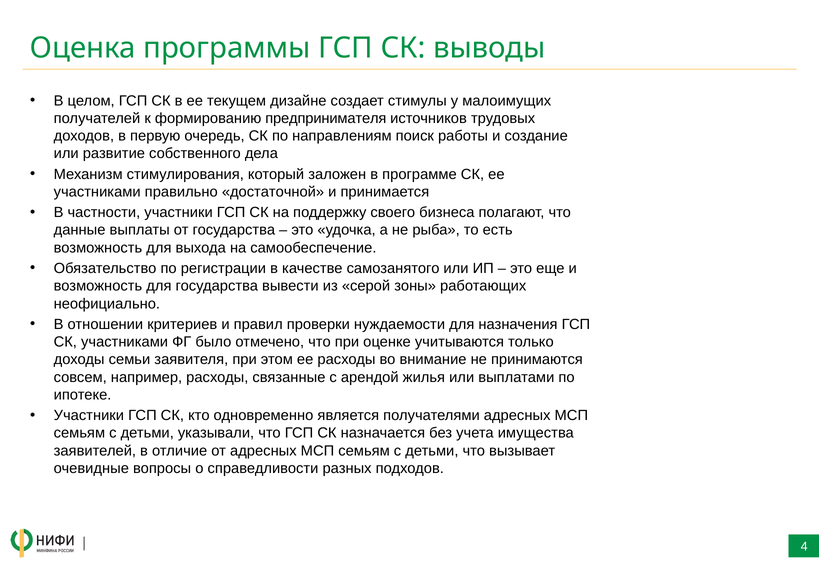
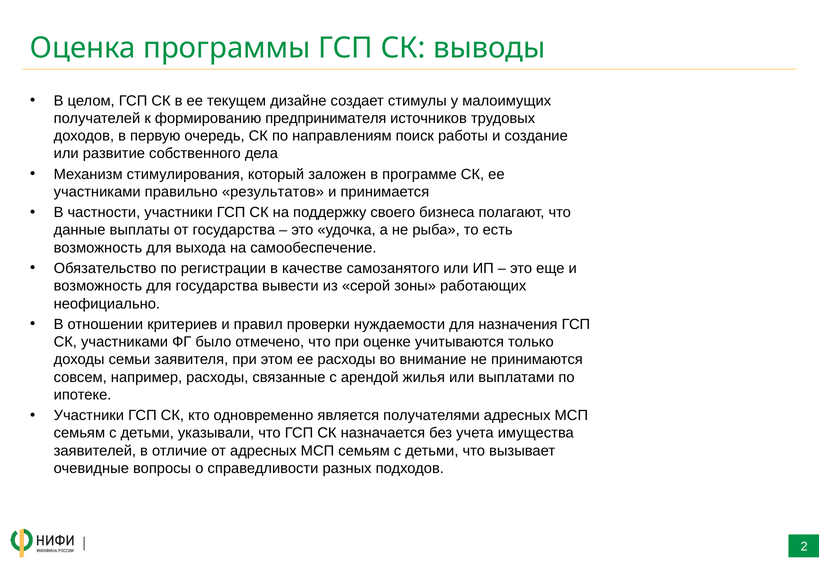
достаточной: достаточной -> результатов (273, 192)
4: 4 -> 2 (804, 547)
